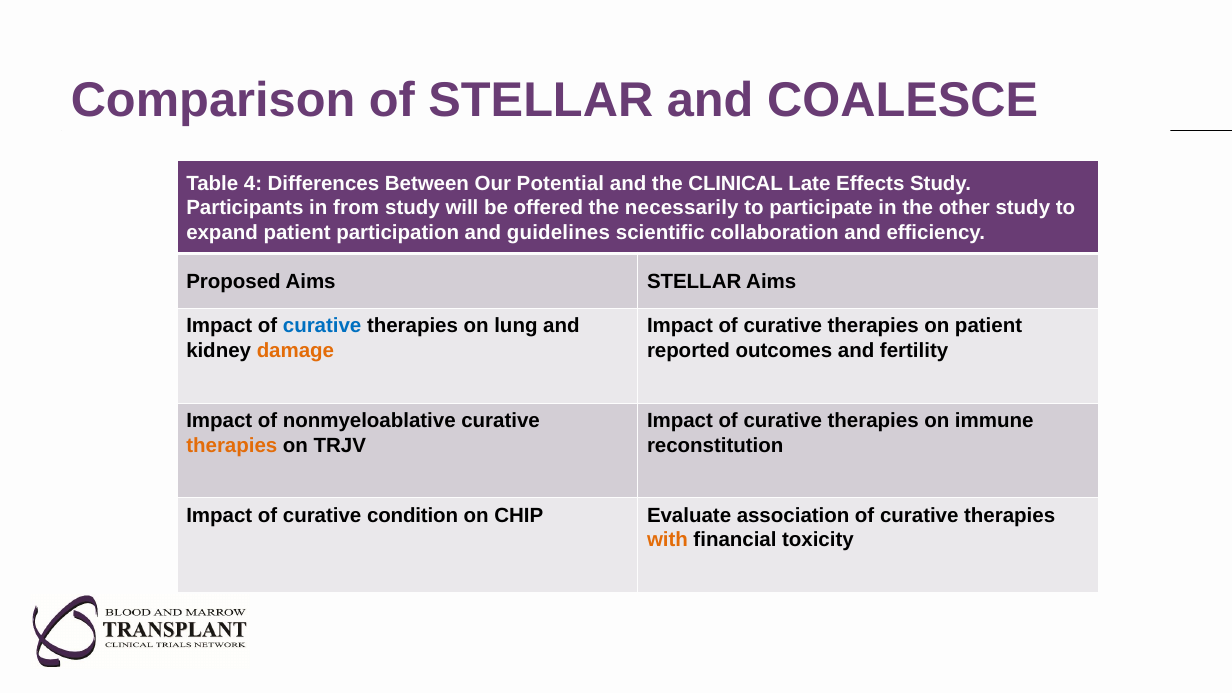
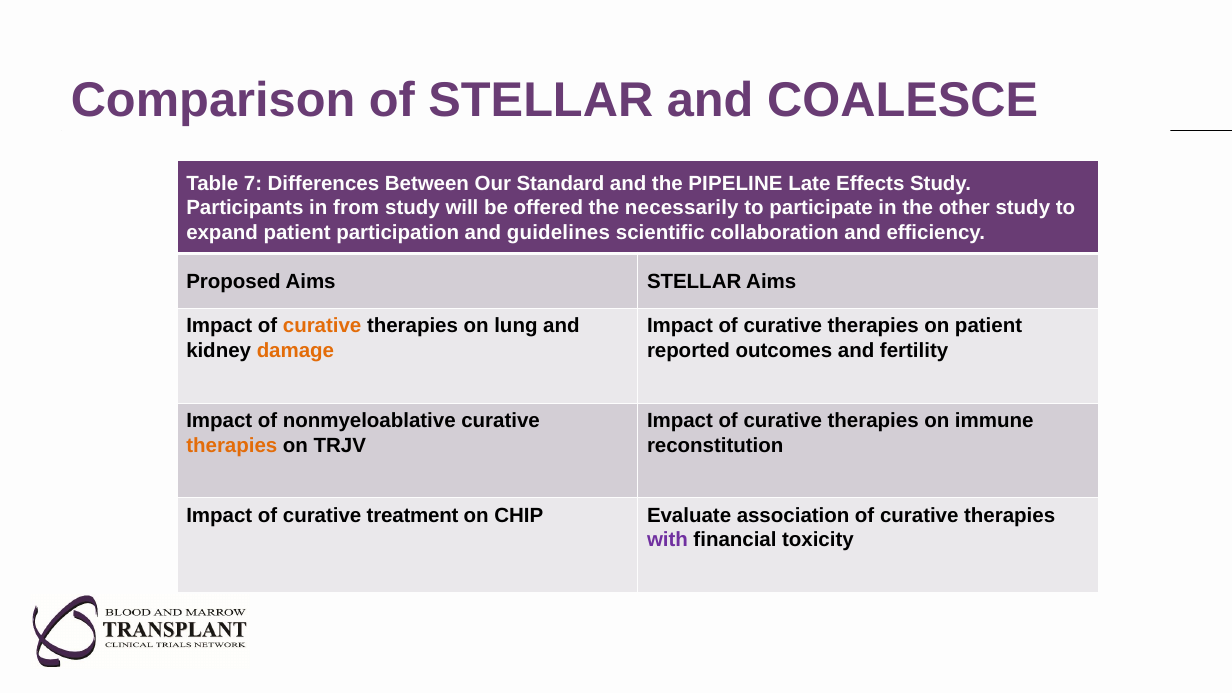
4: 4 -> 7 (253, 184)
Potential: Potential -> Standard (561, 184)
CLINICAL: CLINICAL -> PIPELINE (736, 184)
curative colour: blue -> orange (322, 326)
condition: condition -> treatment (413, 516)
with colour: orange -> purple (667, 540)
